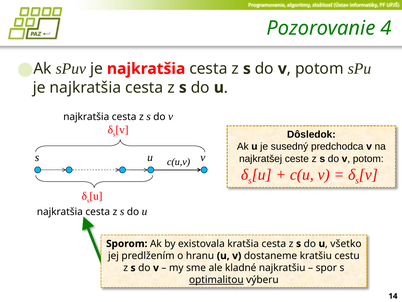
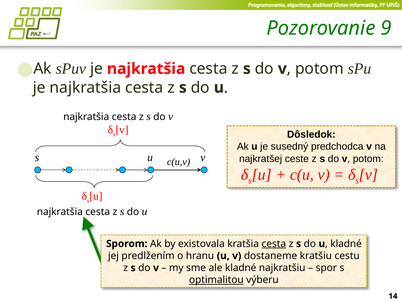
4: 4 -> 9 (386, 28)
cesta underline: none -> present (274, 243)
všetko: všetko -> kladné (346, 243)
